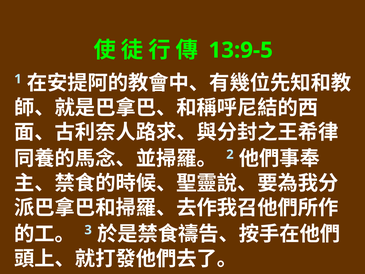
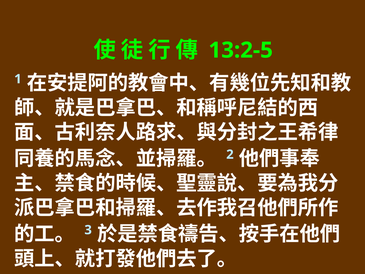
13:9-5: 13:9-5 -> 13:2-5 (241, 50)
